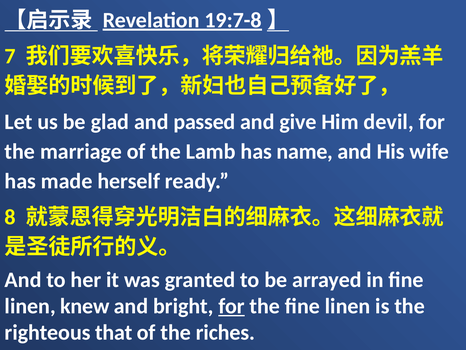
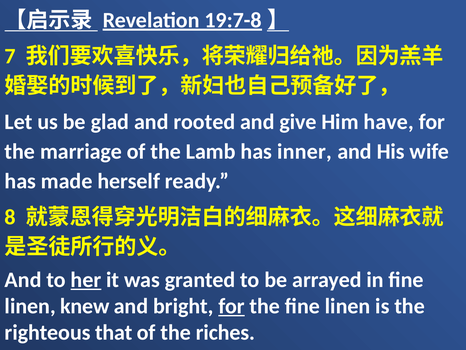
passed: passed -> rooted (204, 122)
devil: devil -> have (389, 122)
name: name -> inner (305, 151)
her underline: none -> present (86, 279)
